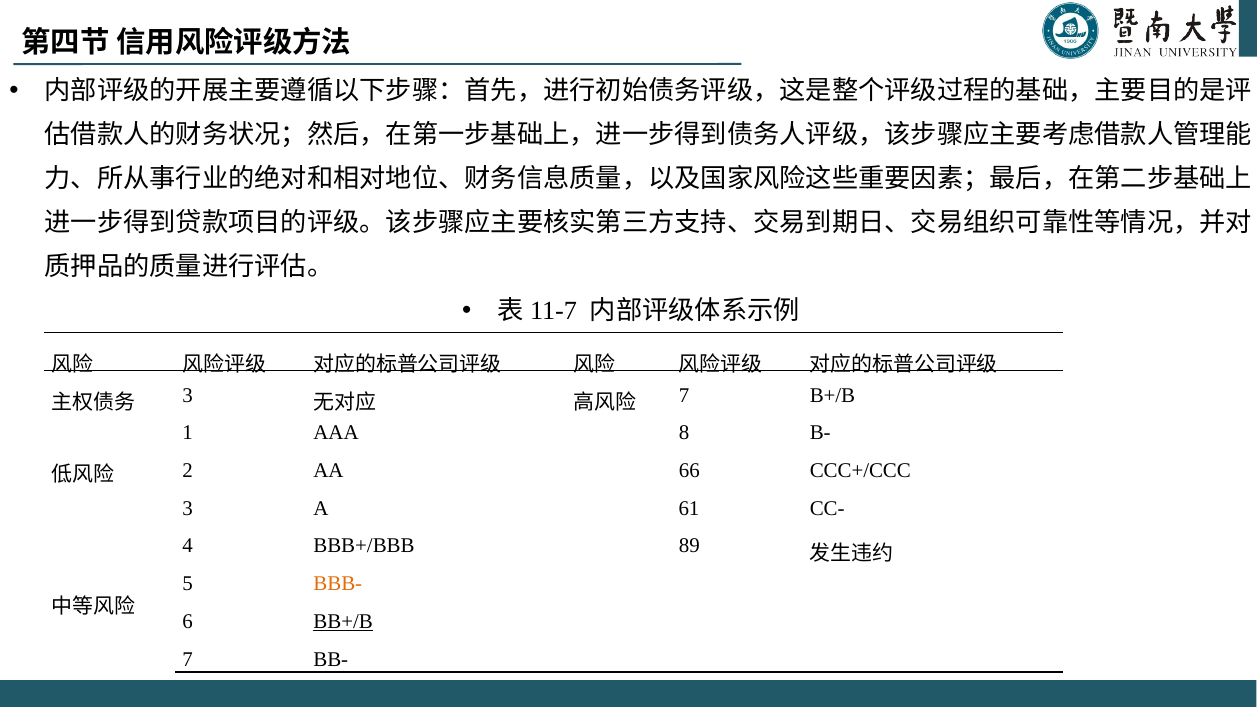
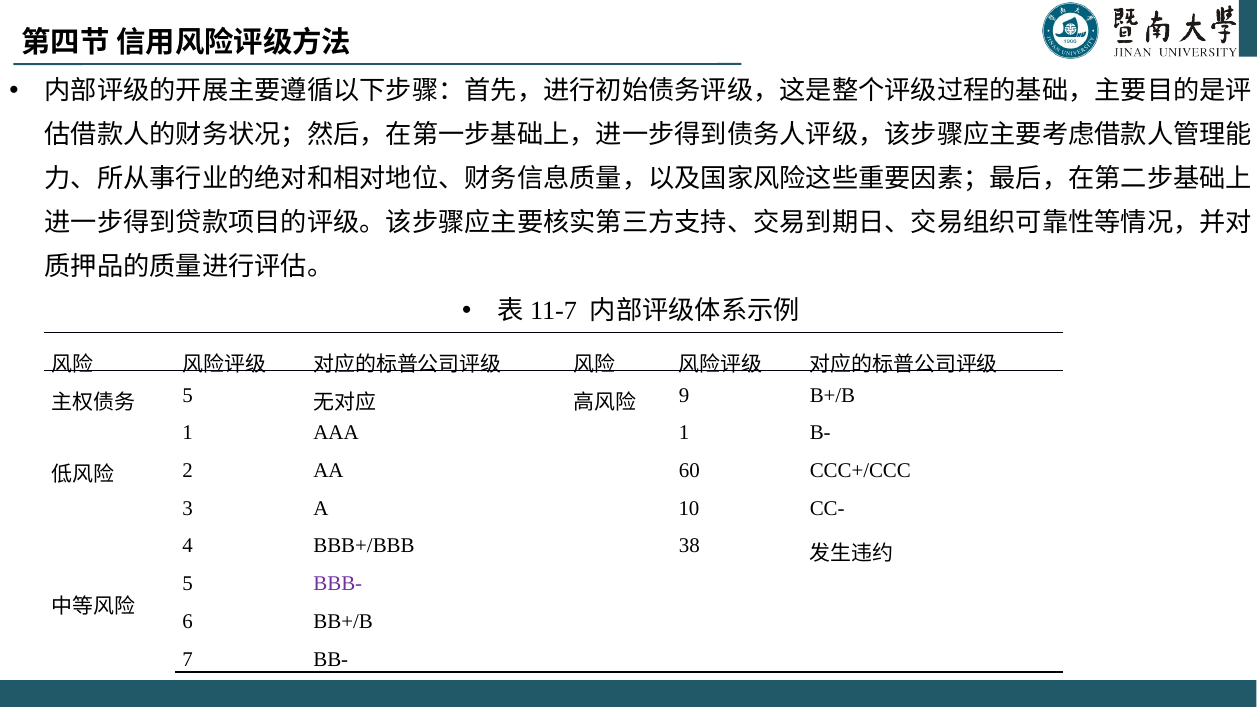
3: 3 -> 5 (188, 395)
7: 7 -> 9 (684, 395)
AAA 8: 8 -> 1 (684, 433)
66: 66 -> 60 (689, 471)
61: 61 -> 10 (689, 509)
89: 89 -> 38 (689, 546)
BBB- colour: orange -> purple (338, 584)
BB+/B underline: present -> none (343, 622)
